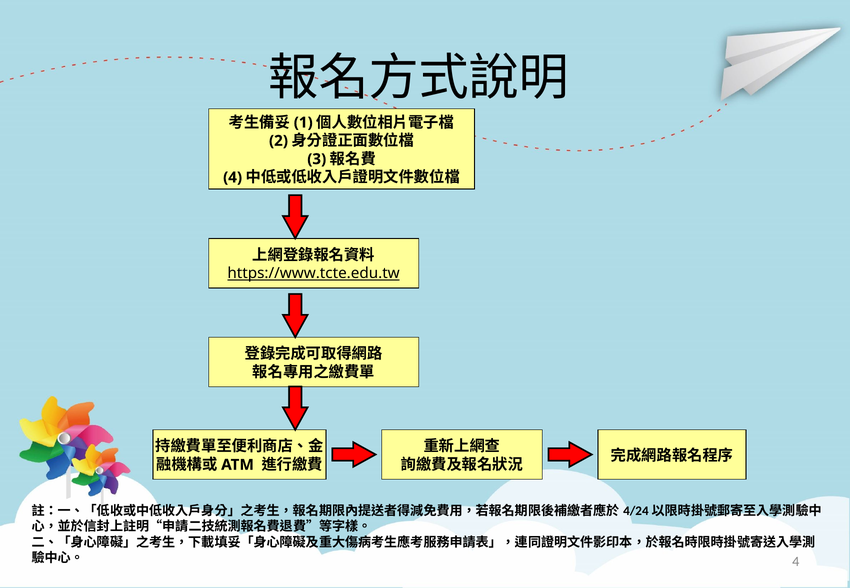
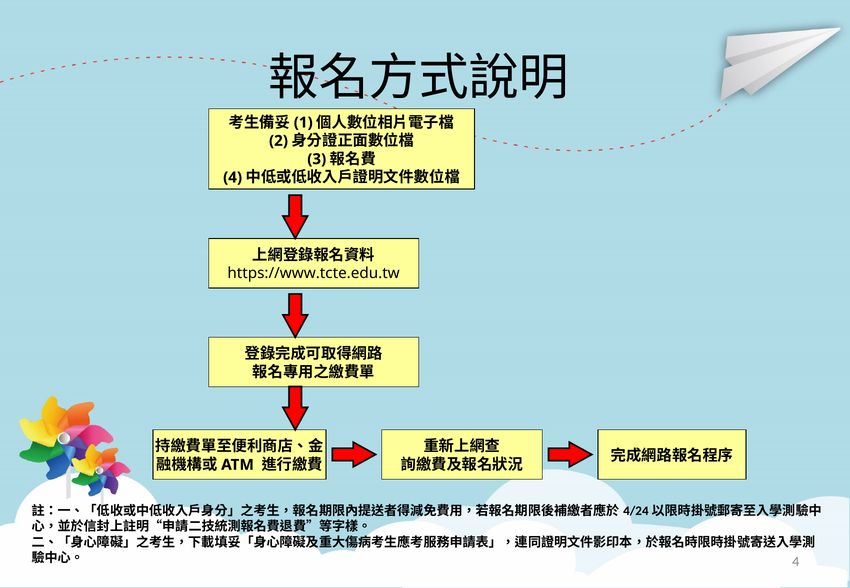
https://www.tcte.edu.tw underline: present -> none (314, 274)
